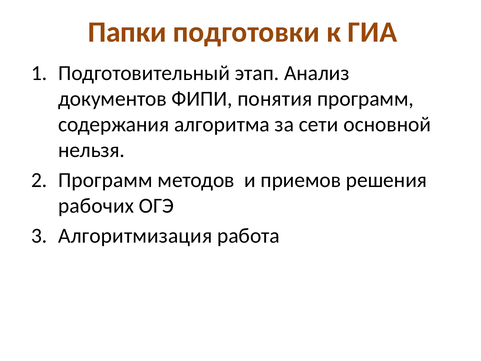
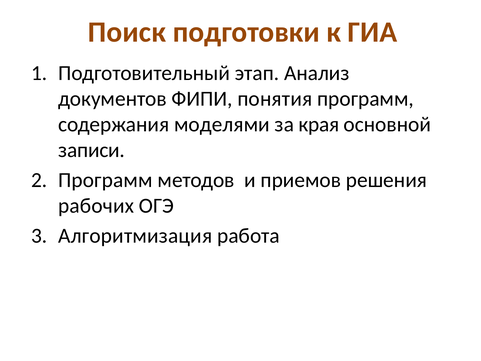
Папки: Папки -> Поиск (127, 32)
алгоритма: алгоритма -> моделями (222, 124)
сети: сети -> края (319, 124)
нельзя: нельзя -> записи (92, 150)
